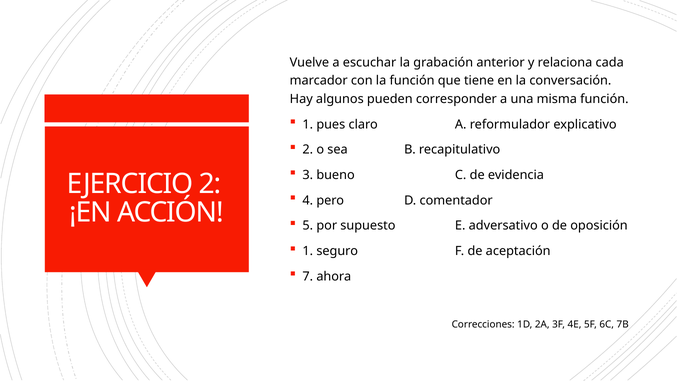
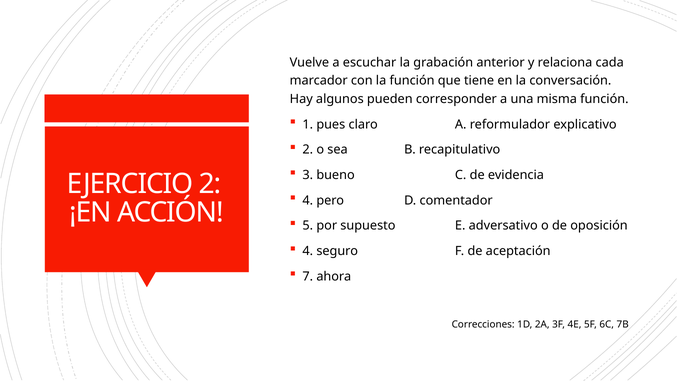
1: 1 -> 4 (308, 251)
